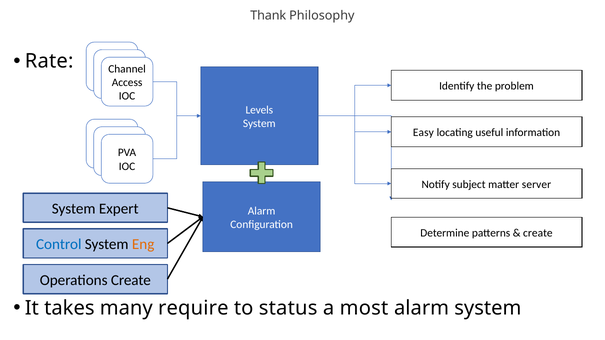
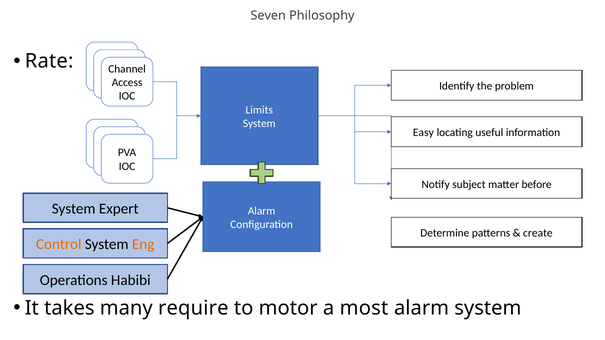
Thank: Thank -> Seven (268, 16)
Levels: Levels -> Limits (259, 110)
server: server -> before (537, 184)
Control colour: blue -> orange (59, 245)
Operations Create: Create -> Habibi (131, 280)
status: status -> motor (288, 308)
